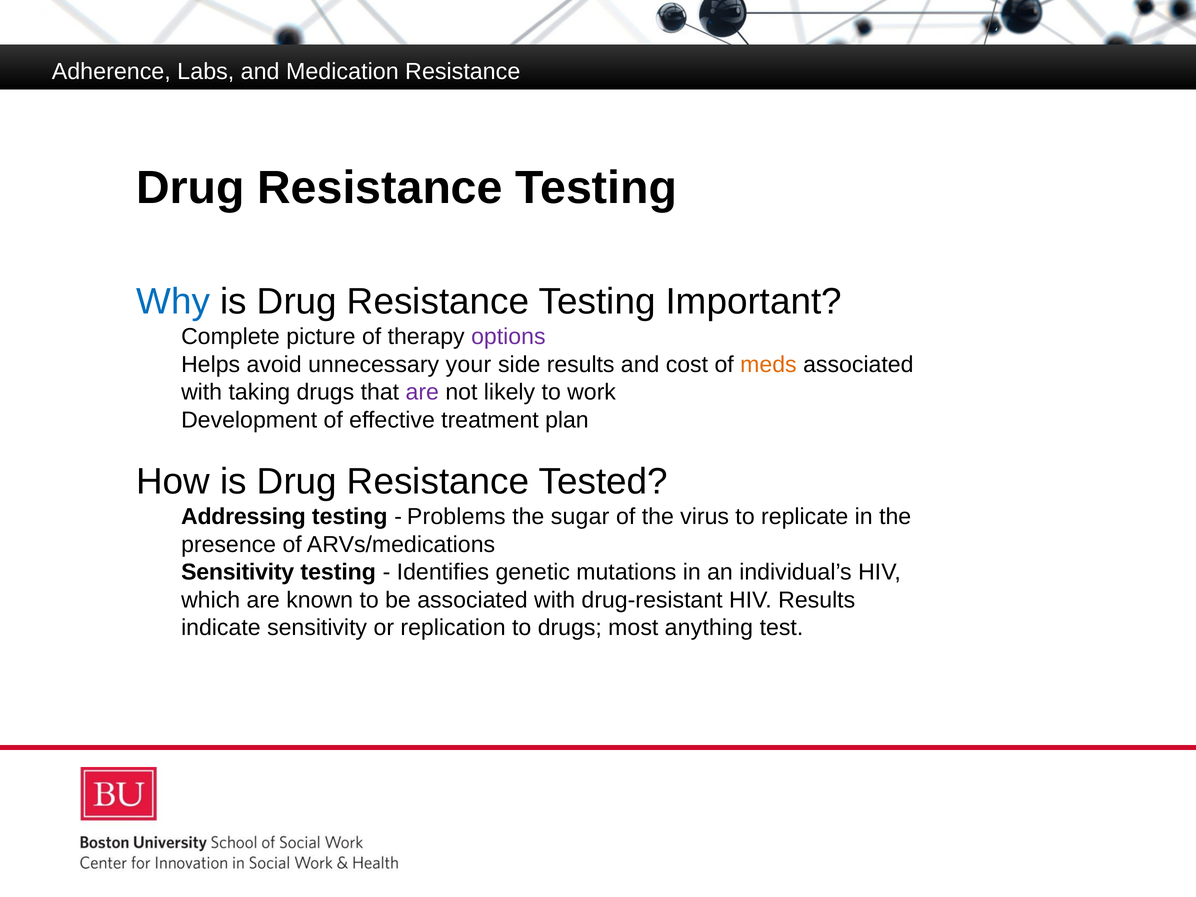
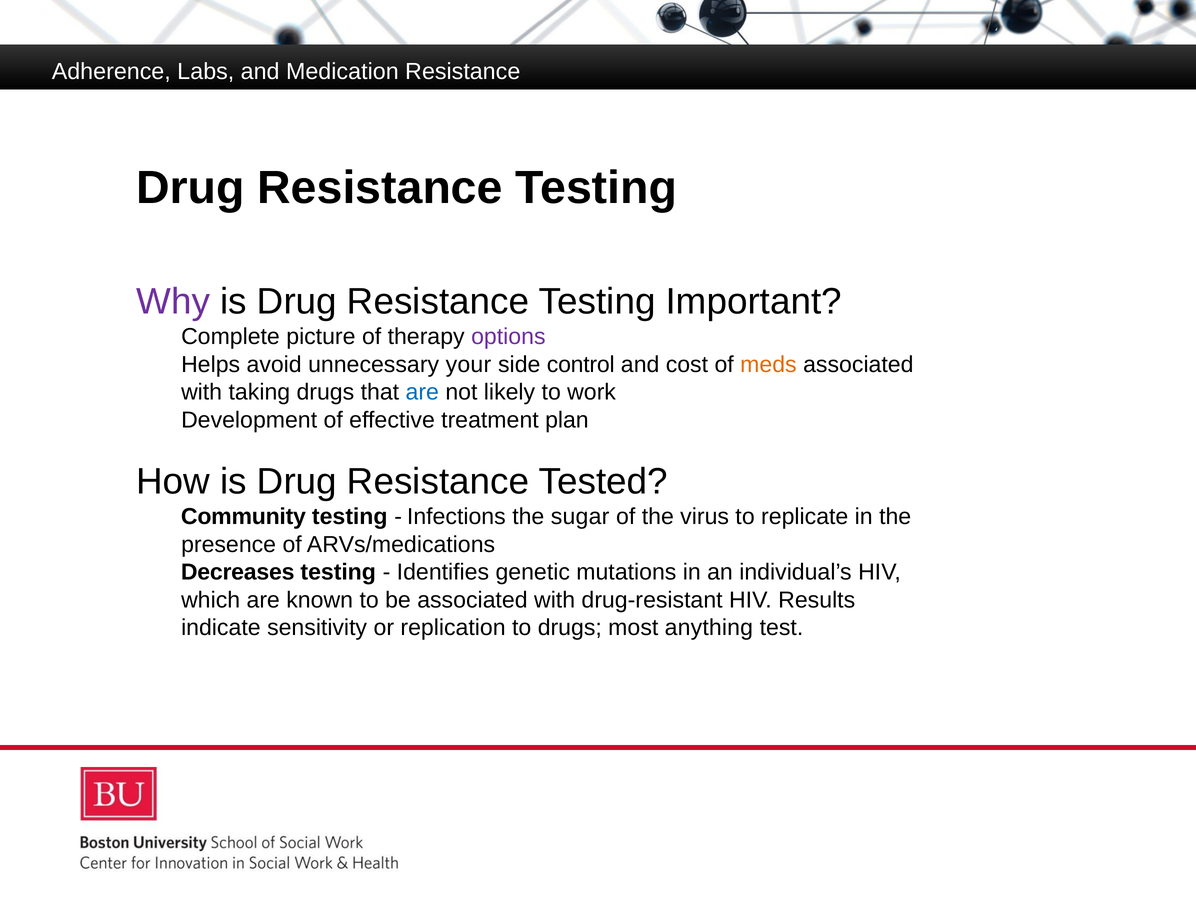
Why colour: blue -> purple (173, 302)
side results: results -> control (581, 365)
are colour: purple -> blue (422, 392)
Addressing: Addressing -> Community (243, 517)
Problems: Problems -> Infections (456, 517)
Sensitivity: Sensitivity -> Decreases (238, 572)
